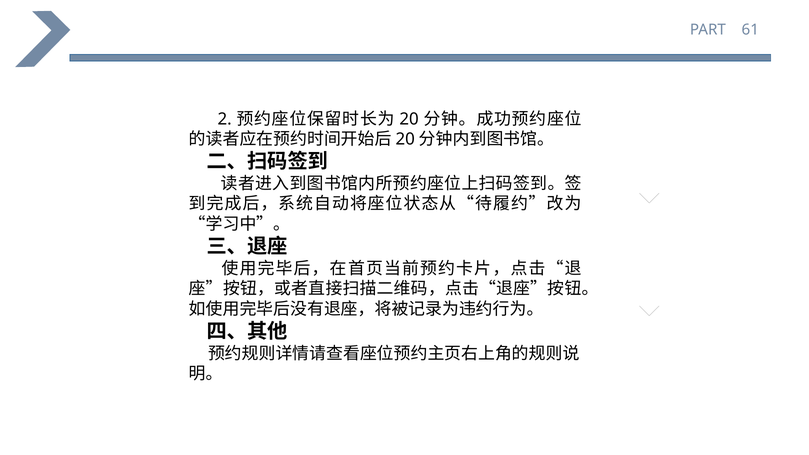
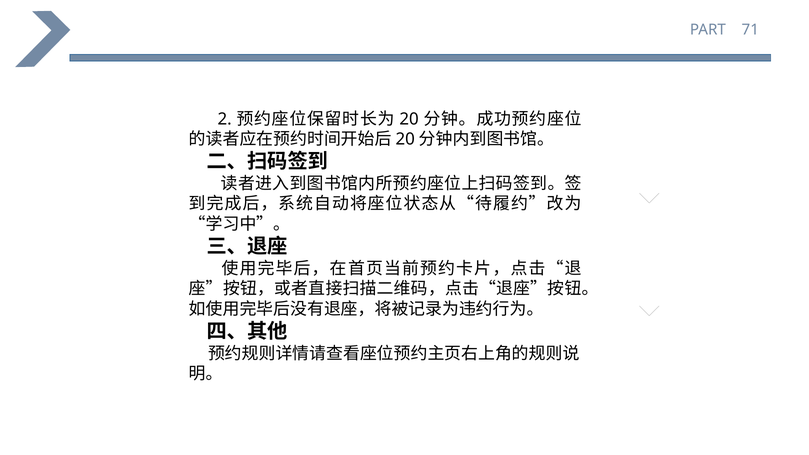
61: 61 -> 71 (750, 30)
